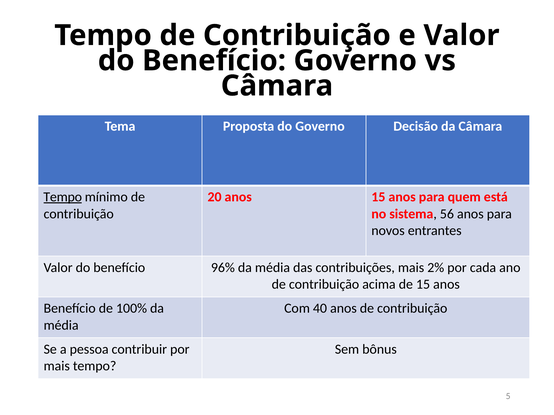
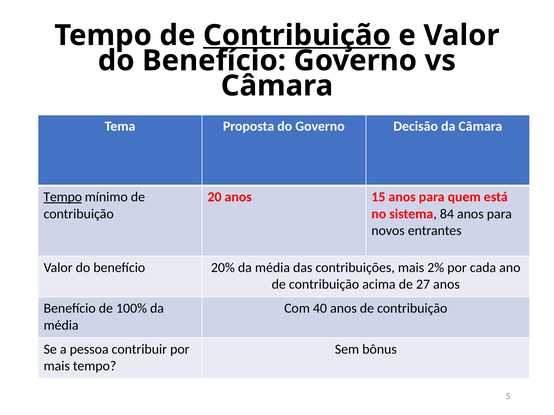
Contribuição underline: none -> present (297, 35)
56: 56 -> 84 (447, 214)
96%: 96% -> 20% (223, 268)
de 15: 15 -> 27 (423, 285)
